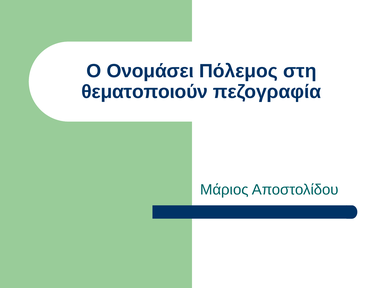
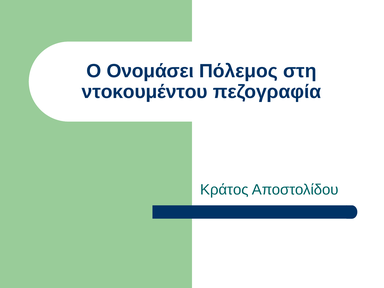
θεματοποιούν: θεματοποιούν -> ντοκουμέντου (145, 92)
Μάριος: Μάριος -> Κράτος (224, 190)
